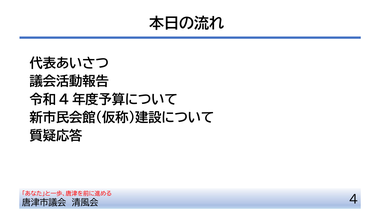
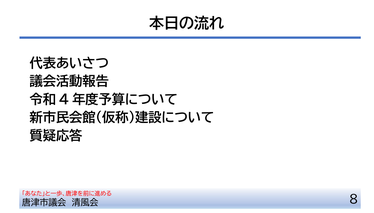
4: 4 -> 8 (354, 200)
